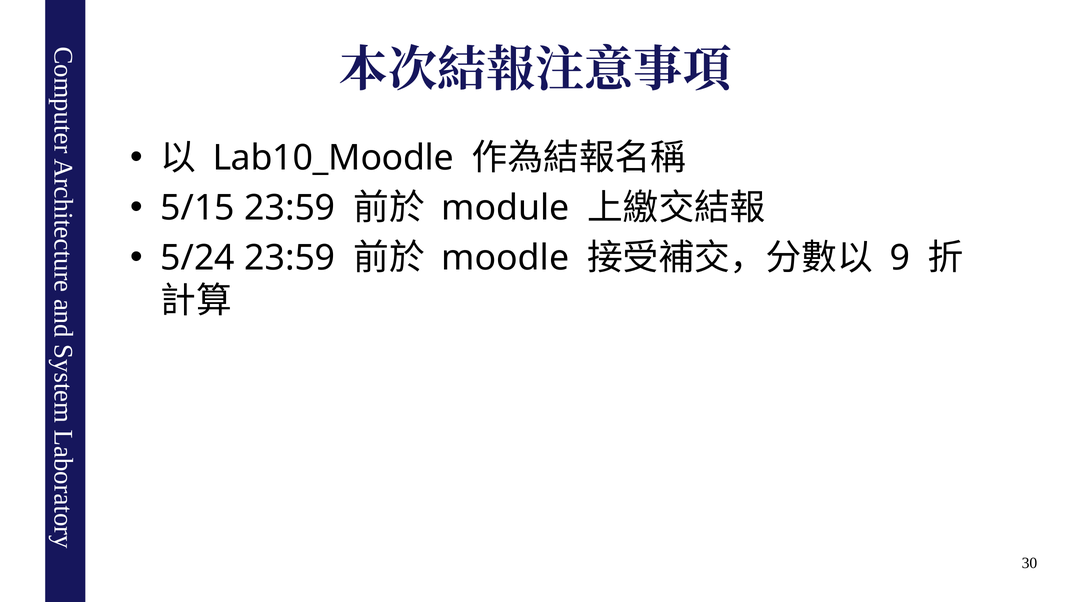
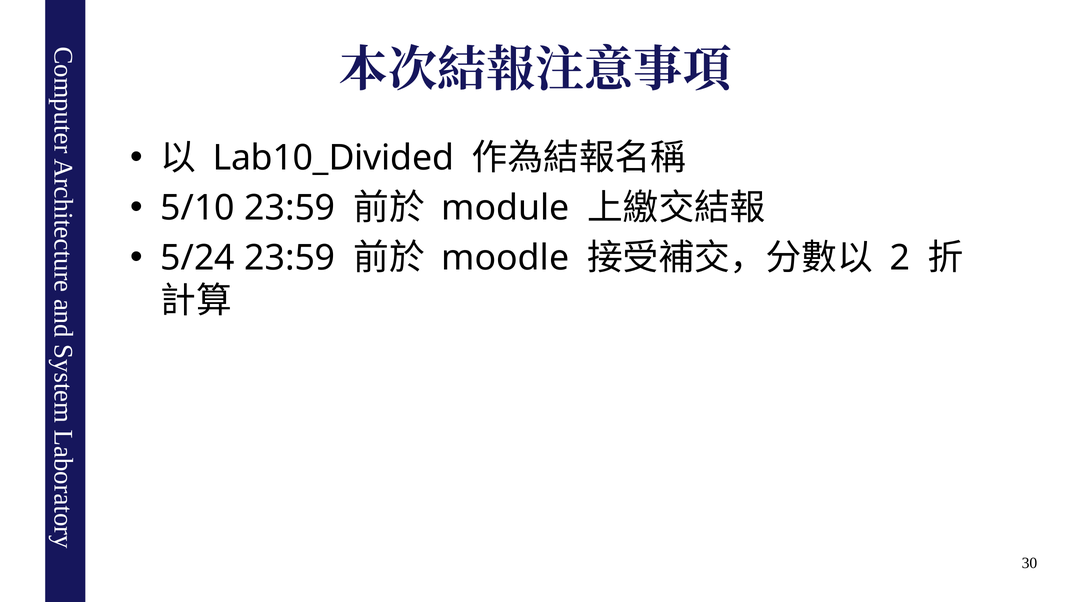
Lab10_Moodle: Lab10_Moodle -> Lab10_Divided (333, 158)
5/15: 5/15 -> 5/10 (198, 208)
9: 9 -> 2 (900, 258)
